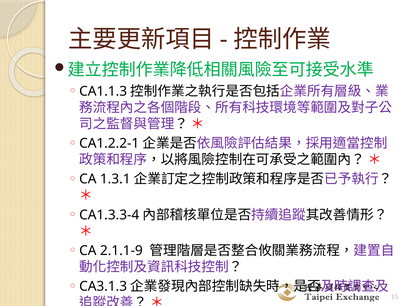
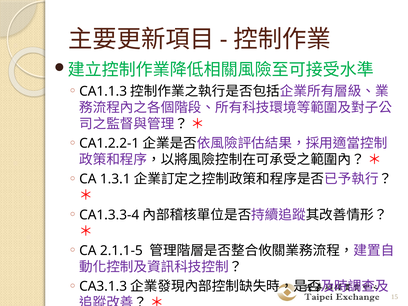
2.1.1-9: 2.1.1-9 -> 2.1.1-5 (121, 251)
